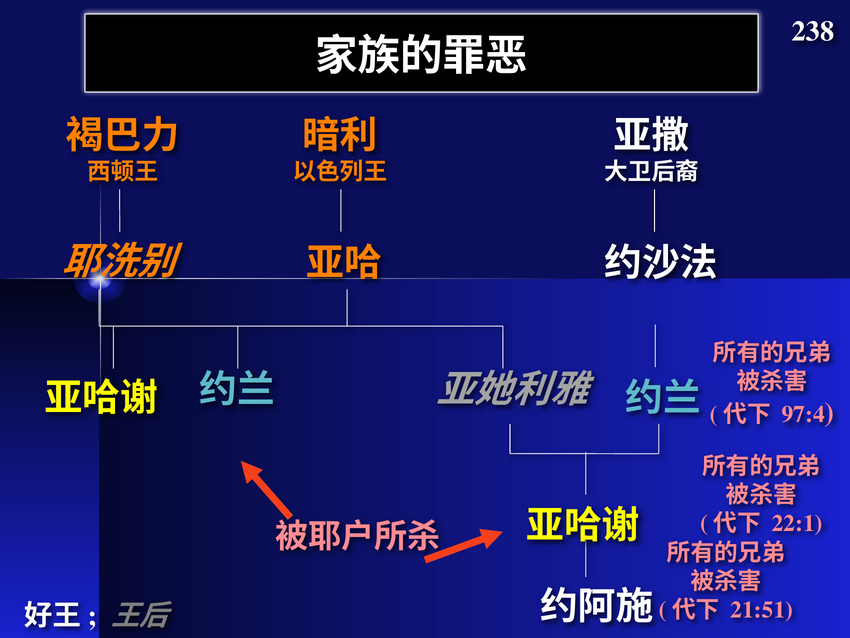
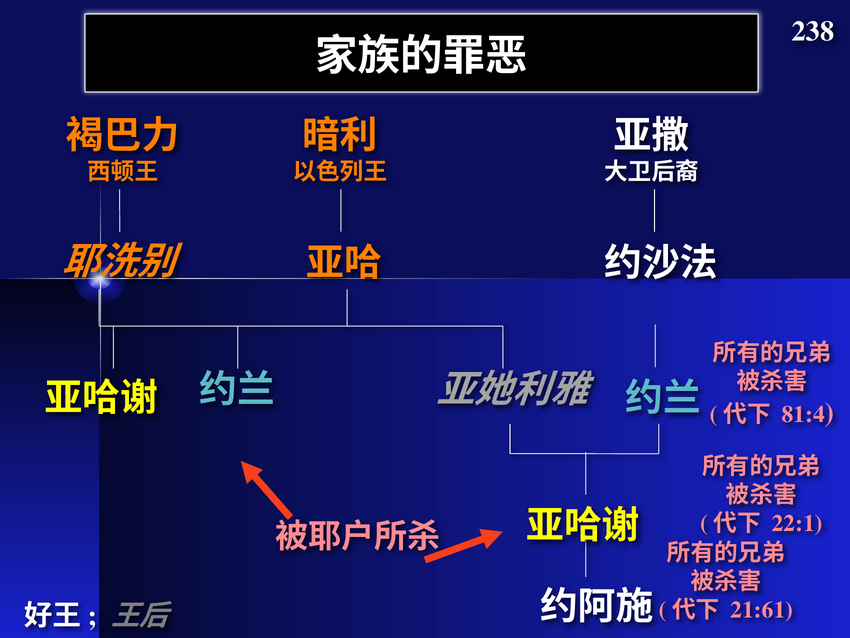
97:4: 97:4 -> 81:4 (803, 414)
21:51: 21:51 -> 21:61 (762, 609)
